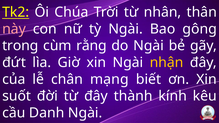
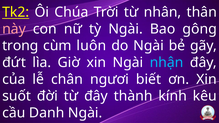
rằng: rằng -> luôn (91, 46)
nhận colour: yellow -> light blue (167, 63)
mạng: mạng -> ngươi (109, 79)
